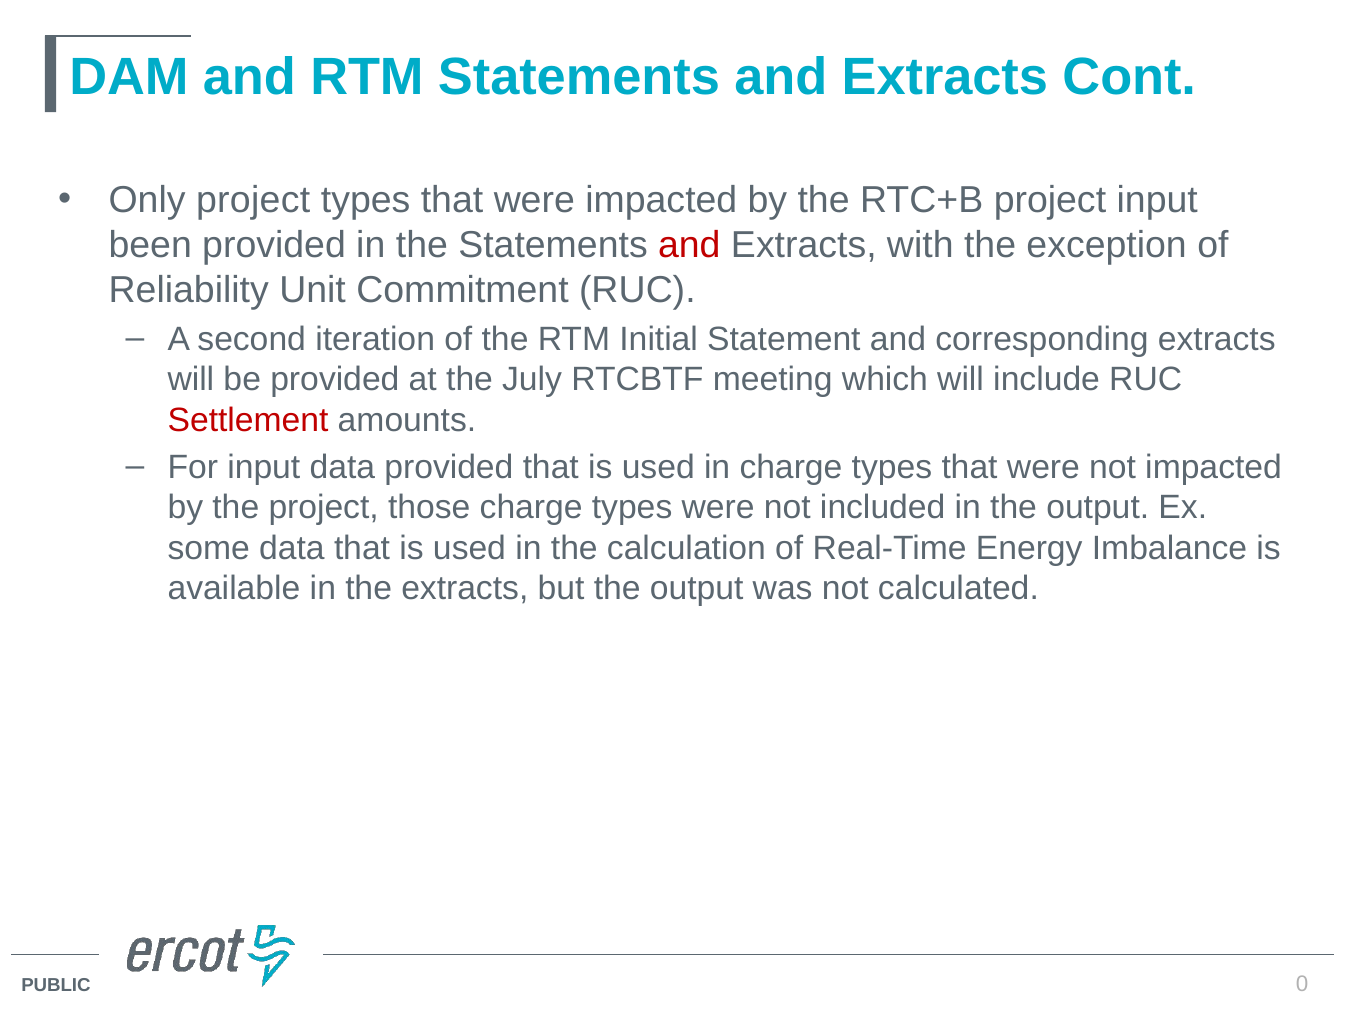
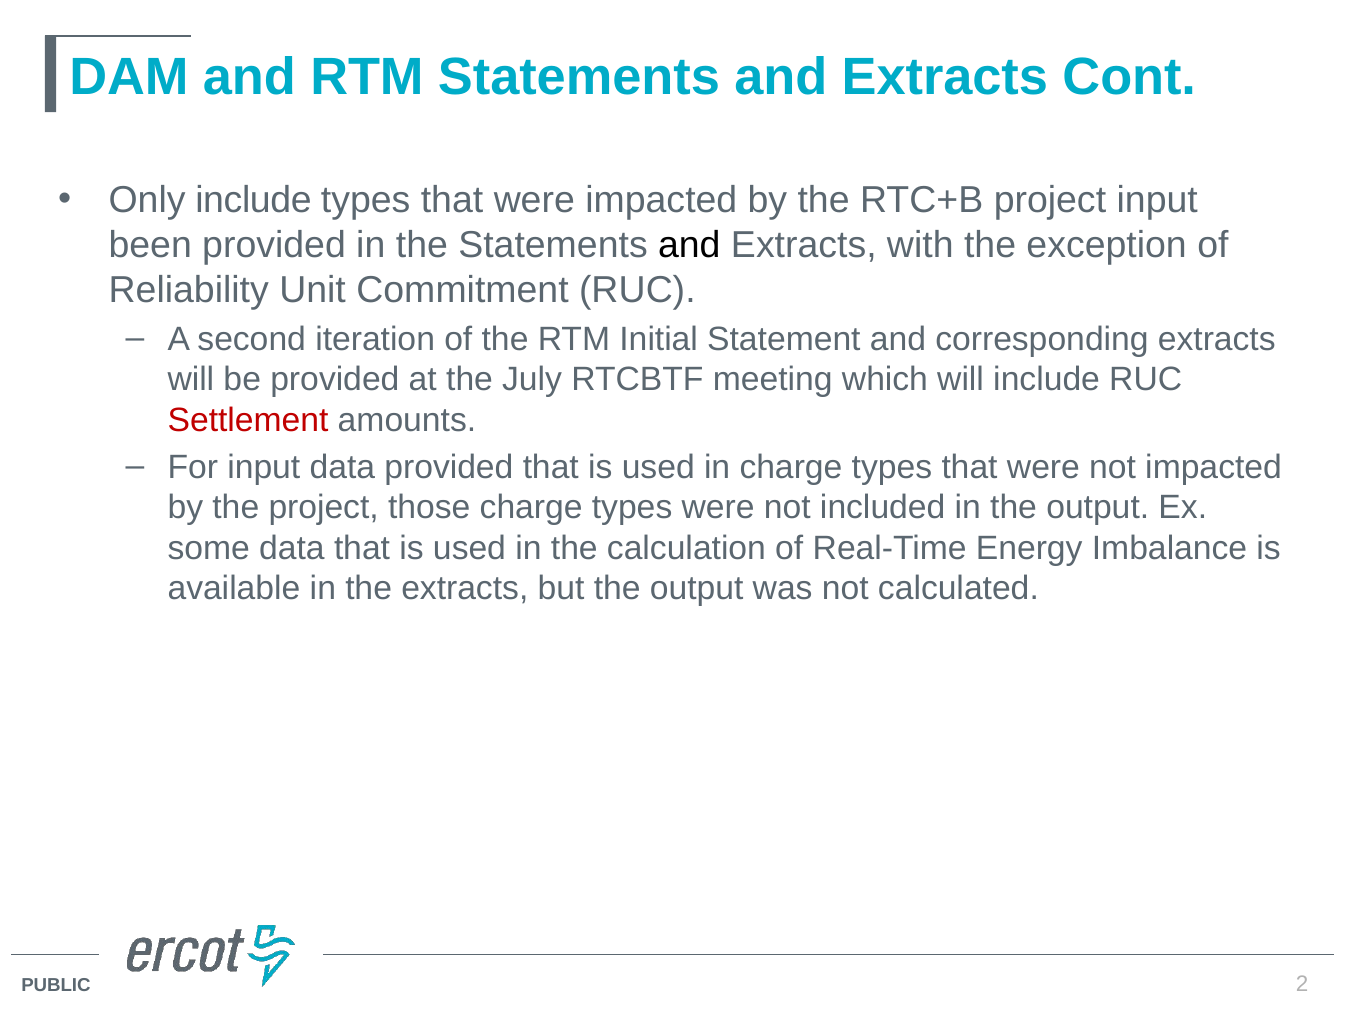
Only project: project -> include (253, 200)
and colour: red -> black (689, 245)
0: 0 -> 2 (1302, 984)
